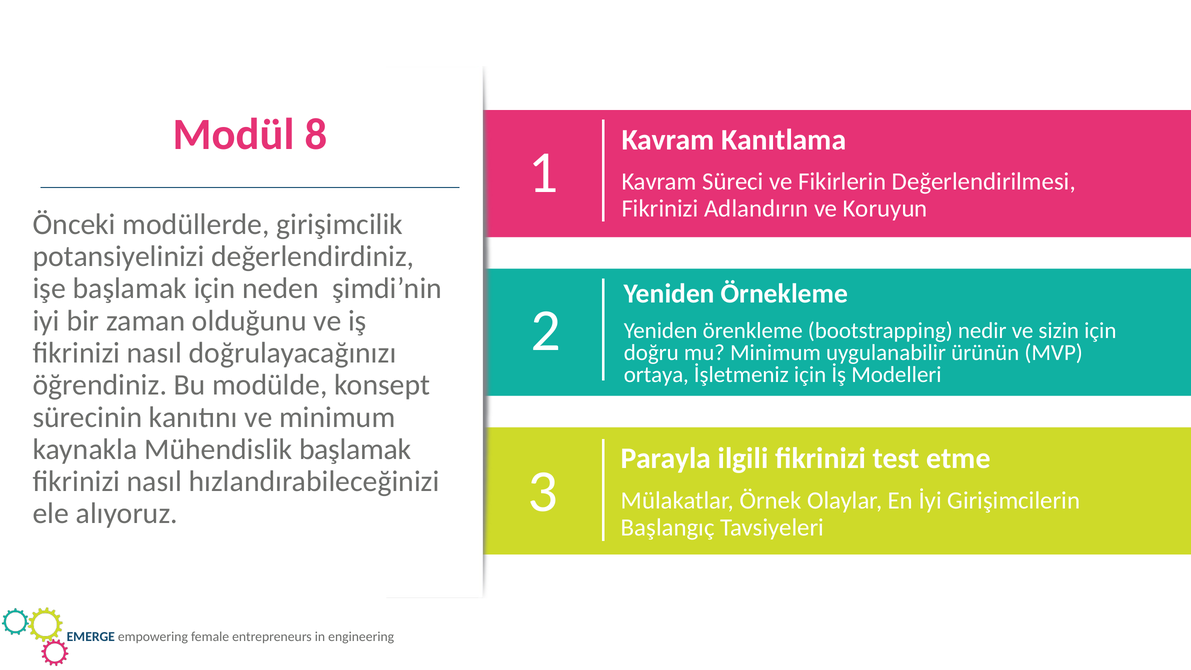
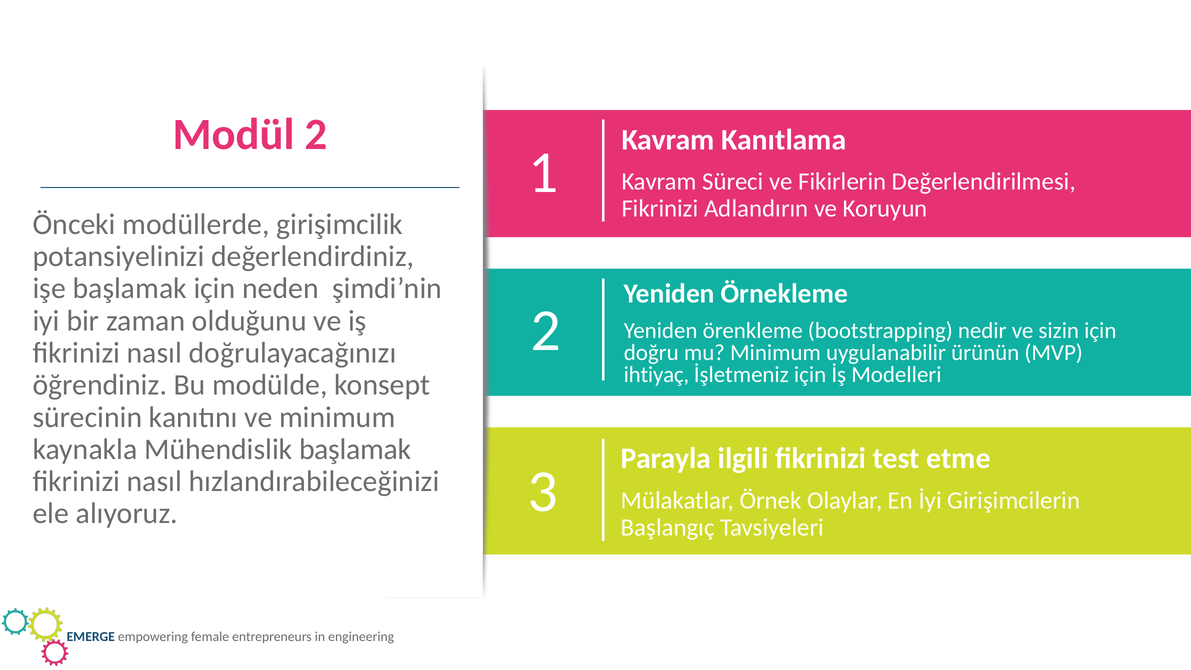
Modül 8: 8 -> 2 (316, 134)
ortaya: ortaya -> ihtiyaç (656, 375)
